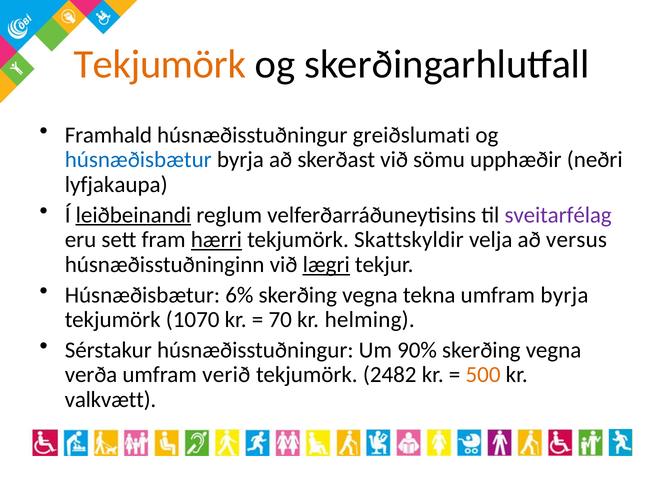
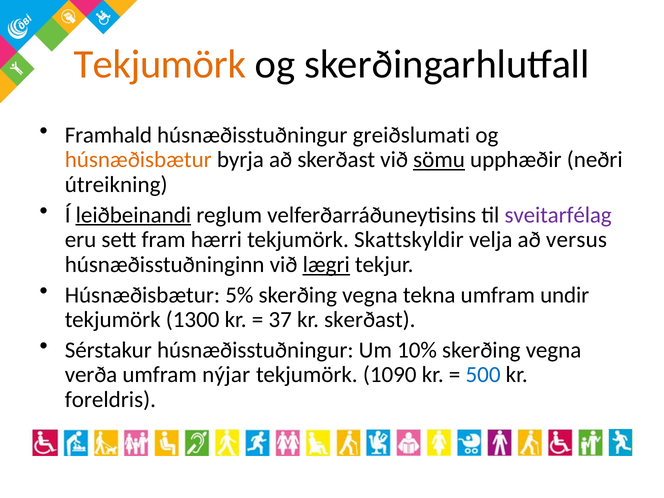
húsnæðisbætur colour: blue -> orange (138, 160)
sömu underline: none -> present (439, 160)
lyfjakaupa: lyfjakaupa -> útreikning (116, 185)
hærri underline: present -> none (216, 240)
6%: 6% -> 5% (239, 295)
umfram byrja: byrja -> undir (565, 295)
1070: 1070 -> 1300 (193, 320)
70: 70 -> 37 (280, 320)
kr helming: helming -> skerðast (370, 320)
90%: 90% -> 10% (417, 350)
verið: verið -> nýjar (226, 375)
2482: 2482 -> 1090 (390, 375)
500 colour: orange -> blue (483, 375)
valkvætt: valkvætt -> foreldris (110, 400)
